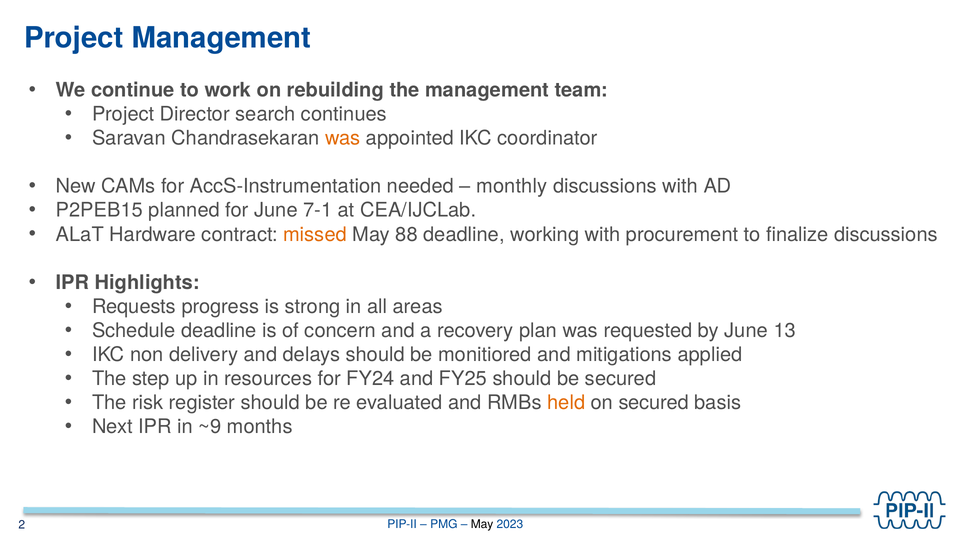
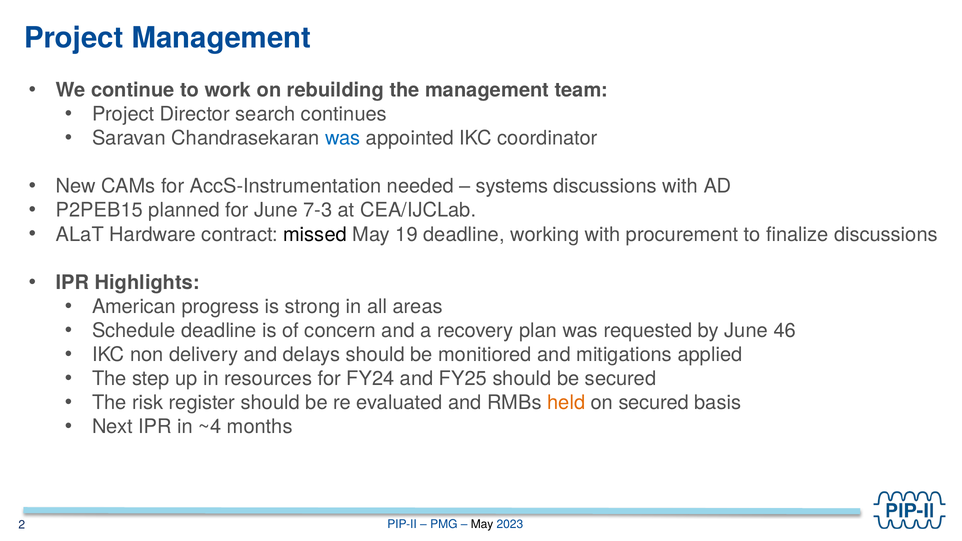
was colour: orange -> blue (343, 138)
monthly: monthly -> systems (512, 186)
7-1: 7-1 -> 7-3 (318, 210)
missed colour: orange -> black (315, 234)
88: 88 -> 19 (407, 234)
Requests: Requests -> American (134, 307)
13: 13 -> 46 (785, 331)
~9: ~9 -> ~4 (210, 427)
